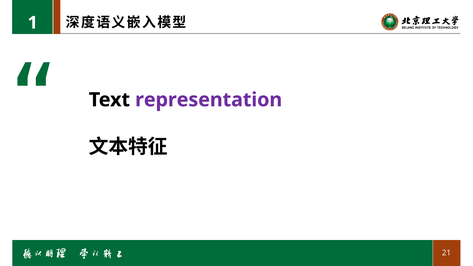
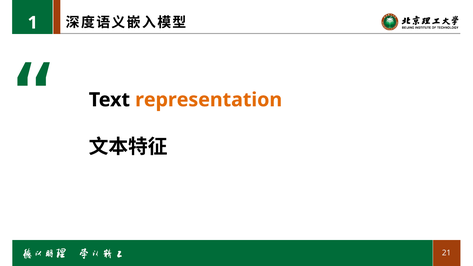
representation colour: purple -> orange (209, 100)
